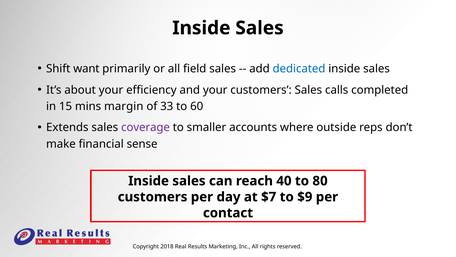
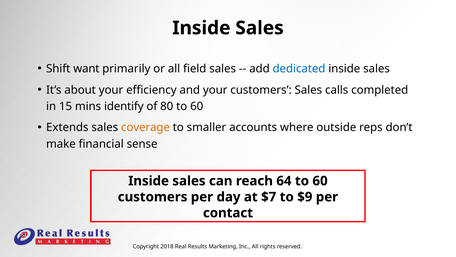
margin: margin -> identify (124, 106)
33: 33 -> 80 (167, 106)
coverage colour: purple -> orange (145, 127)
40: 40 -> 64 (284, 181)
80: 80 -> 60 (320, 181)
